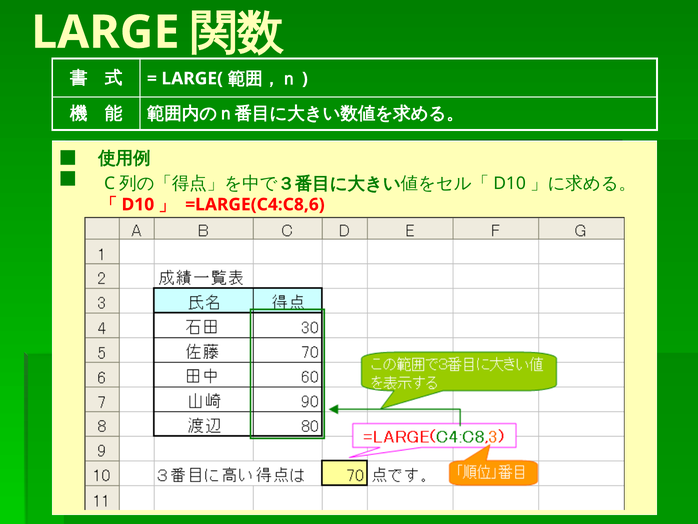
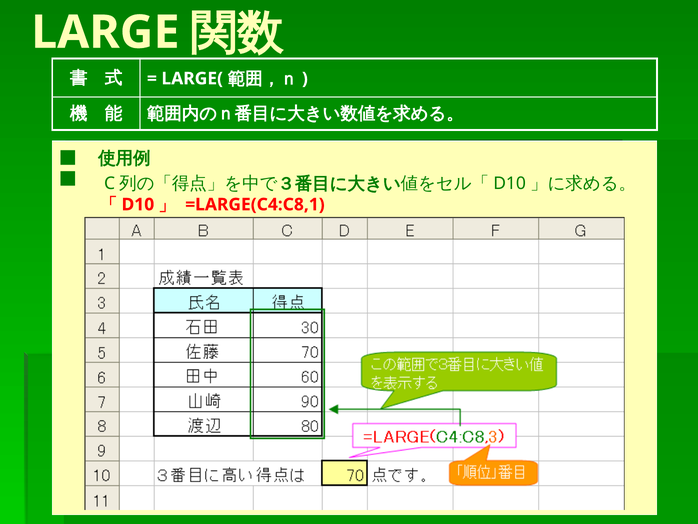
=LARGE(C4:C8,6: =LARGE(C4:C8,6 -> =LARGE(C4:C8,1 (255, 204)
